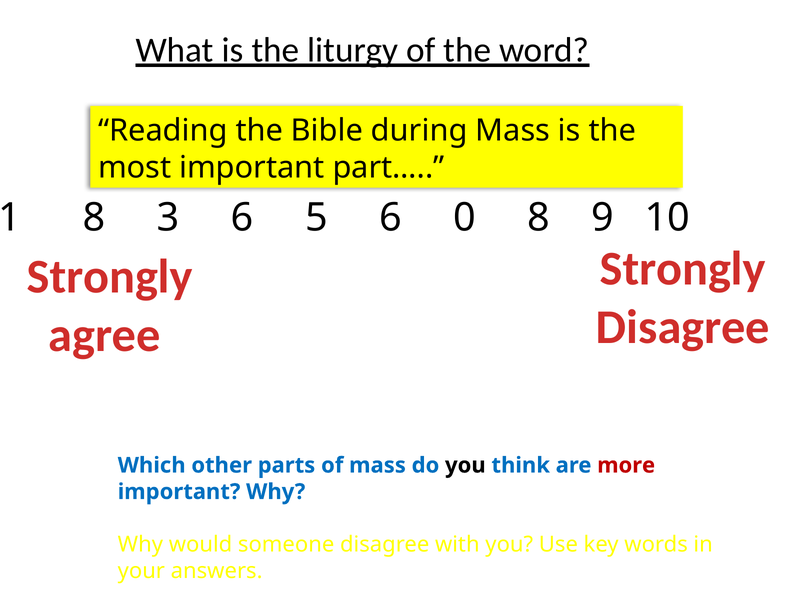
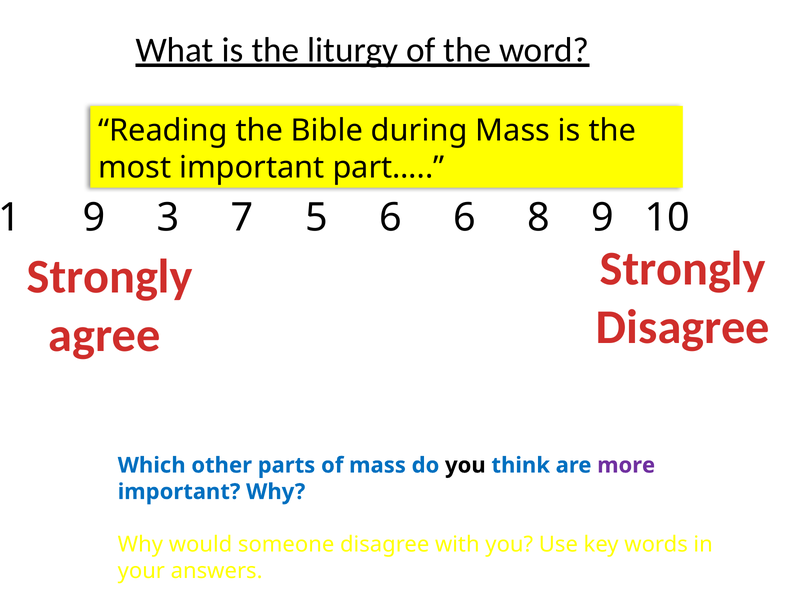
8: 8 -> 9 (94, 218)
3 6: 6 -> 7 (242, 218)
6 0: 0 -> 6 (465, 218)
more colour: red -> purple (626, 465)
